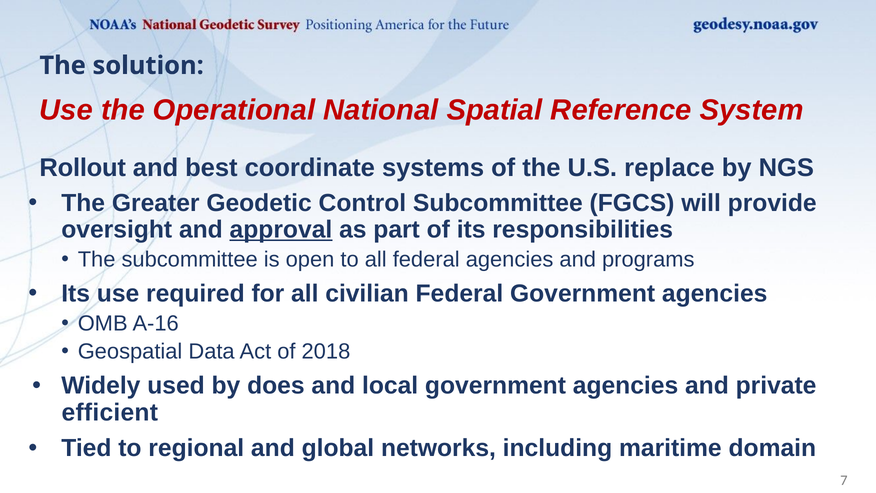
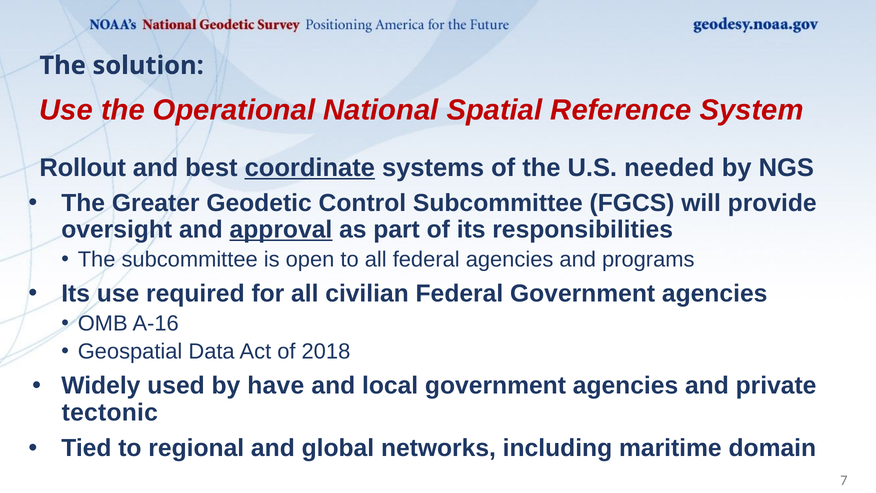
coordinate underline: none -> present (310, 168)
replace: replace -> needed (669, 168)
does: does -> have (276, 386)
efficient: efficient -> tectonic (110, 412)
